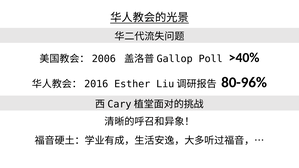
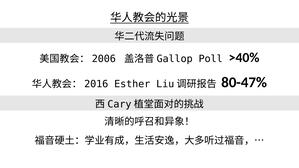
80-96%: 80-96% -> 80-47% (244, 83)
